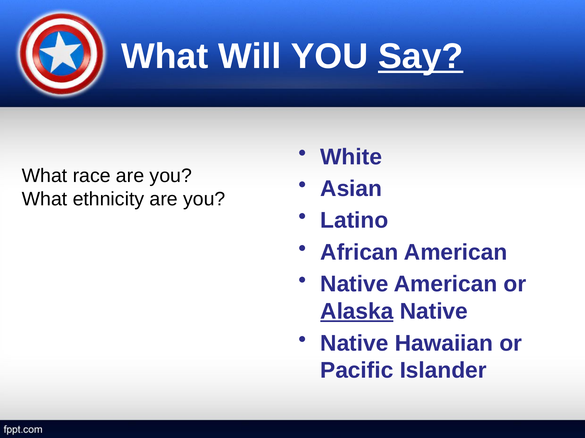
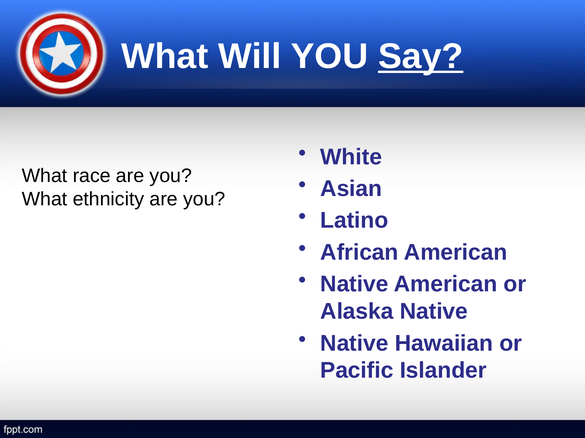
Alaska underline: present -> none (357, 312)
